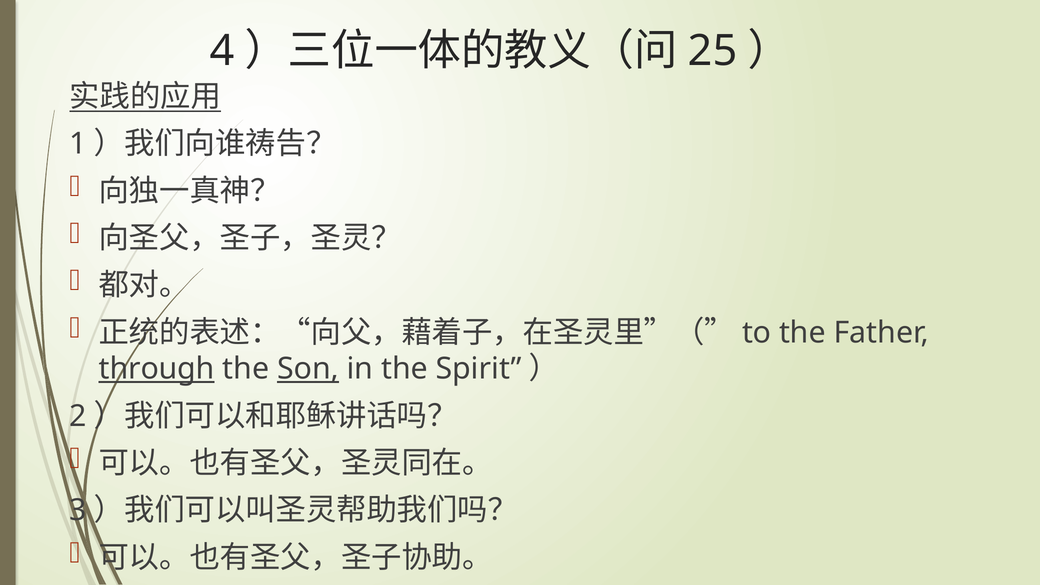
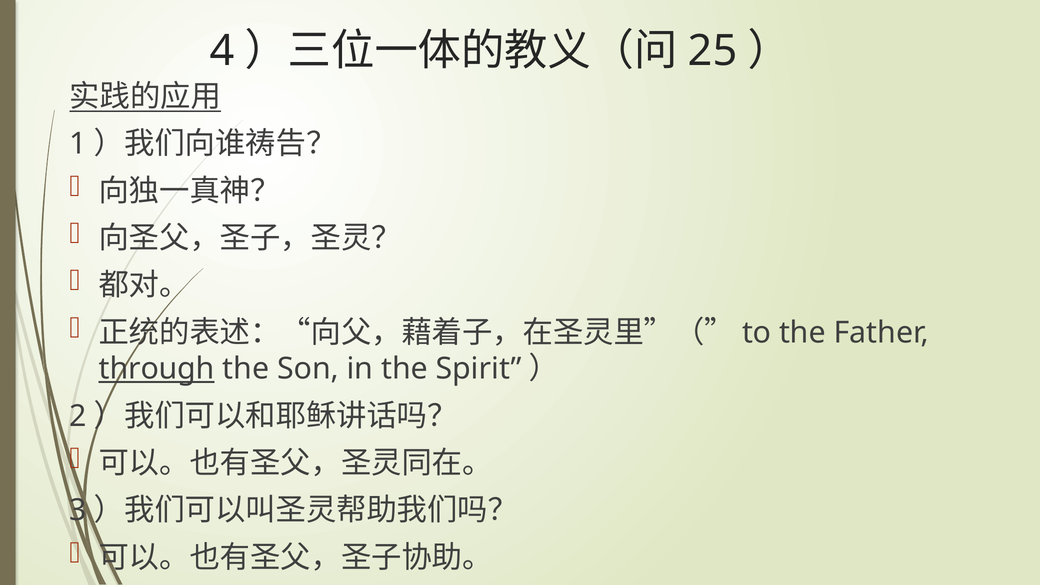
Son underline: present -> none (308, 369)
